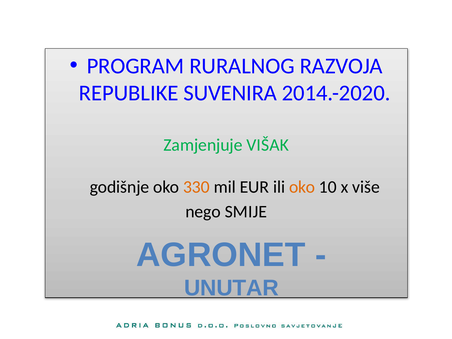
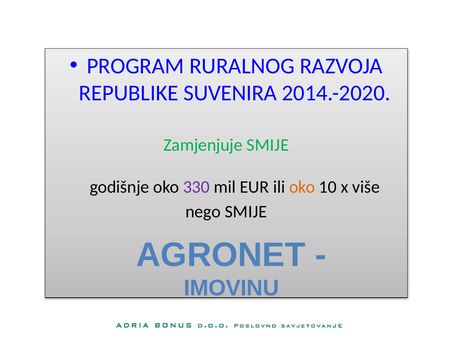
Zamjenjuje VIŠAK: VIŠAK -> SMIJE (268, 145)
330 colour: orange -> purple (196, 187)
UNUTAR: UNUTAR -> IMOVINU (231, 288)
